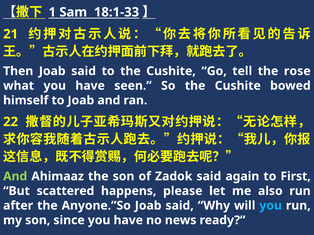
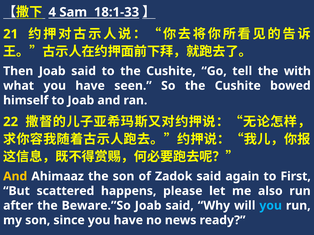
1: 1 -> 4 (52, 12)
rose: rose -> with (297, 71)
And colour: light green -> yellow (15, 177)
Anyone.”So: Anyone.”So -> Beware.”So (96, 206)
